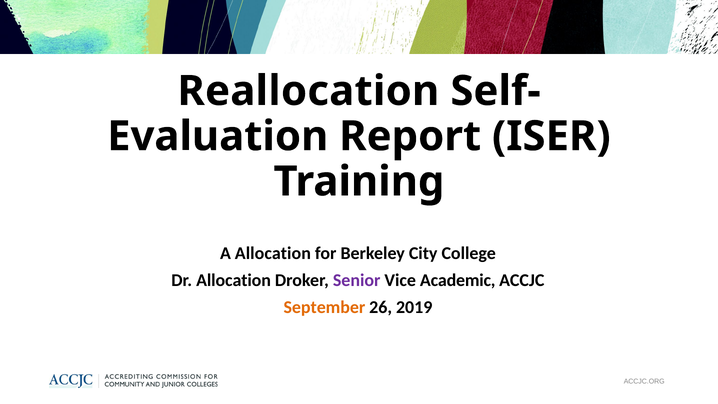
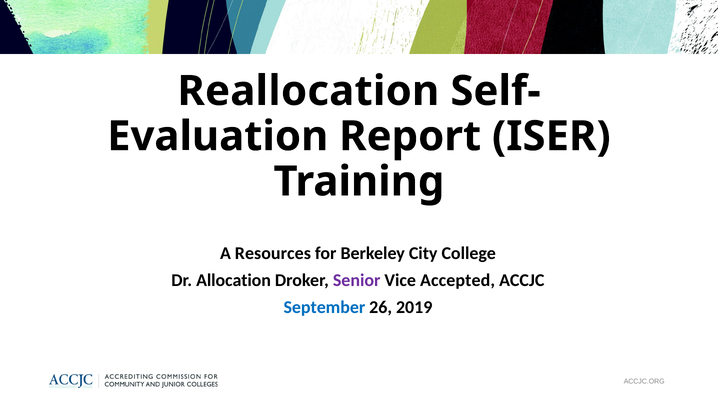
A Allocation: Allocation -> Resources (273, 253)
Academic: Academic -> Accepted (458, 280)
September colour: orange -> blue (324, 307)
